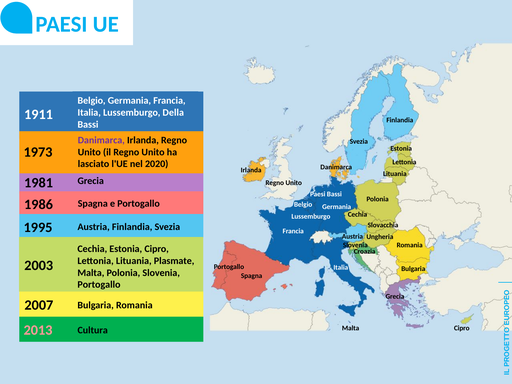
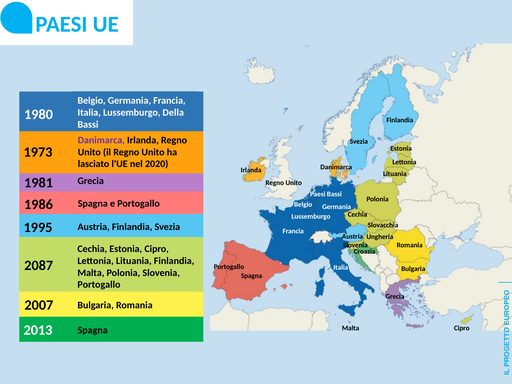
1911: 1911 -> 1980 (39, 115)
Lituania Plasmate: Plasmate -> Finlandia (174, 261)
2003: 2003 -> 2087 (39, 265)
2013 colour: pink -> white (38, 330)
Cultura: Cultura -> Spagna (93, 330)
